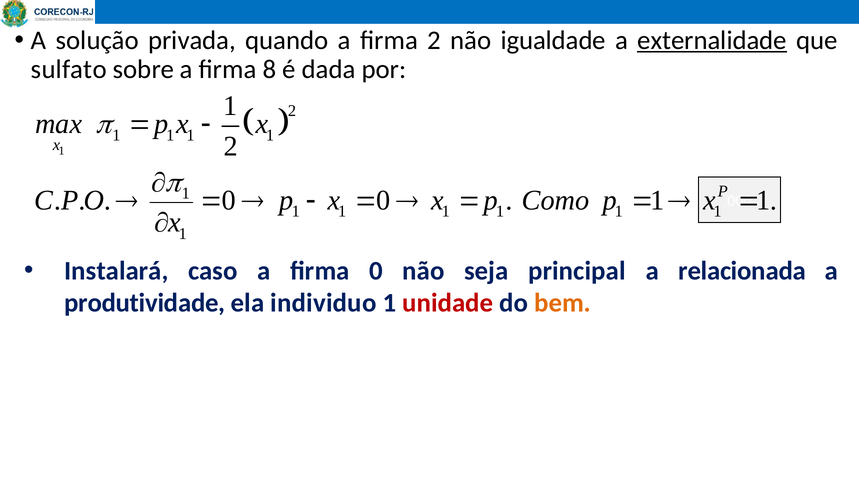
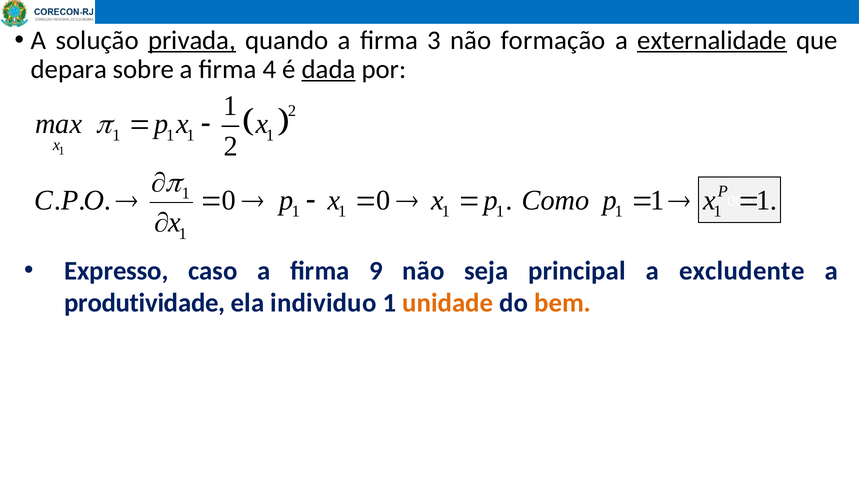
privada underline: none -> present (192, 40)
firma 2: 2 -> 3 (434, 40)
igualdade: igualdade -> formação (553, 40)
sulfato: sulfato -> depara (69, 69)
8: 8 -> 4 (269, 69)
dada underline: none -> present (329, 69)
Instalará: Instalará -> Expresso (116, 271)
firma 0: 0 -> 9 (376, 271)
relacionada: relacionada -> excludente (742, 271)
unidade colour: red -> orange (448, 303)
